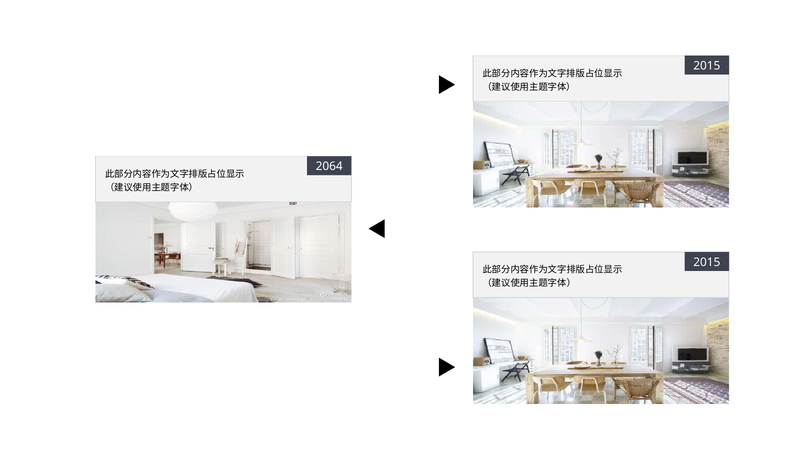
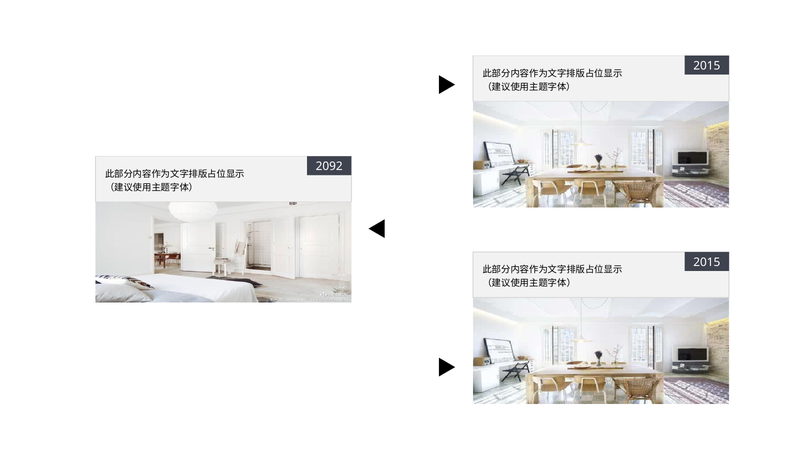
2064: 2064 -> 2092 (329, 167)
